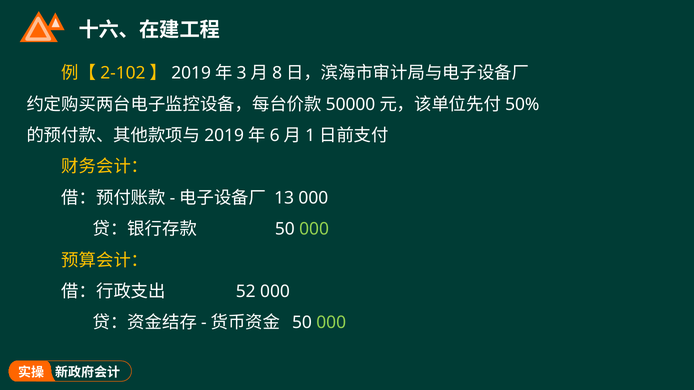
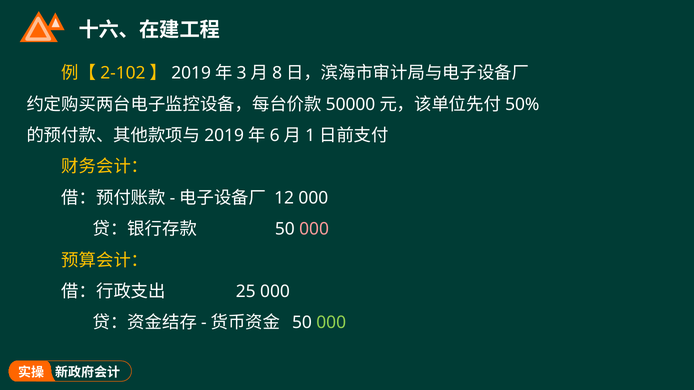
13: 13 -> 12 (284, 198)
000 colour: light green -> pink (314, 229)
52: 52 -> 25 (246, 292)
